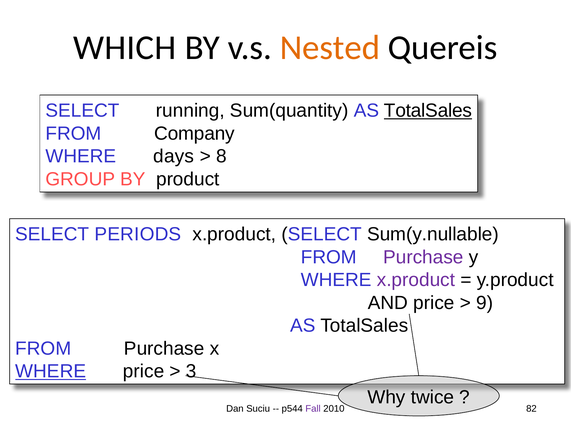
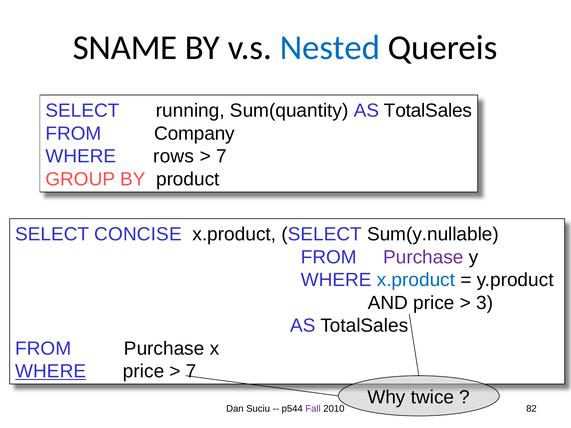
WHICH: WHICH -> SNAME (125, 48)
Nested colour: orange -> blue (330, 48)
TotalSales underline: present -> none (428, 111)
days: days -> rows (174, 156)
8: 8 -> 7 (221, 156)
PERIODS: PERIODS -> CONCISE (138, 234)
x.product colour: purple -> blue (416, 280)
9: 9 -> 3 (485, 303)
3: 3 -> 7 (191, 371)
